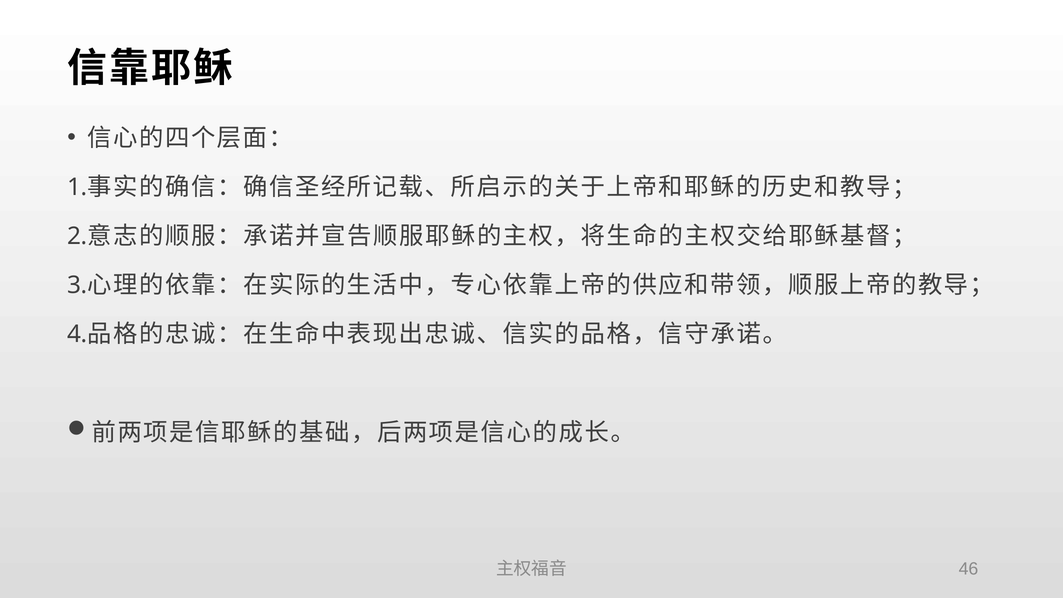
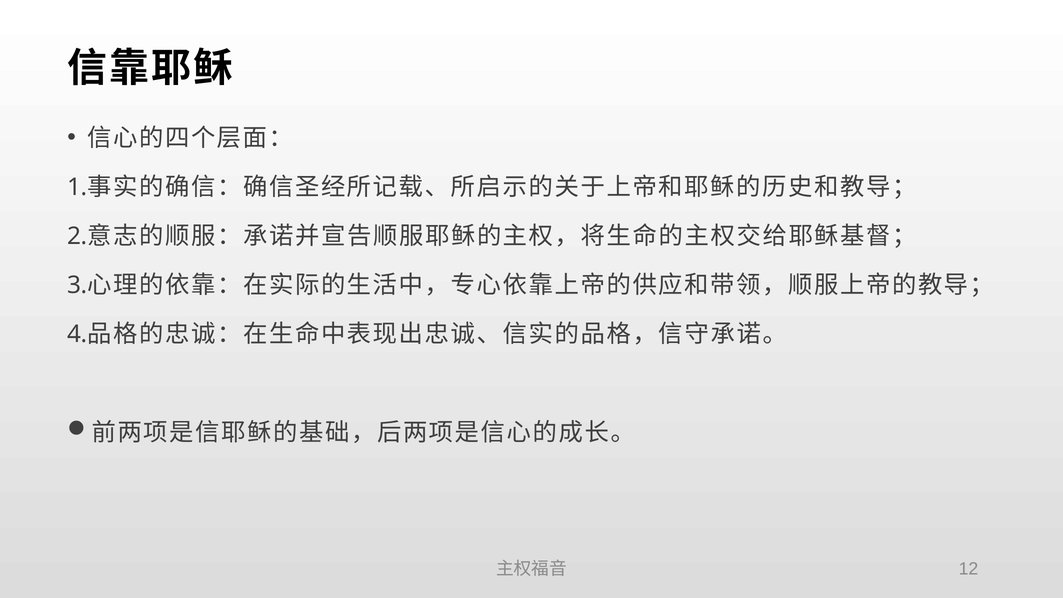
46: 46 -> 12 (968, 569)
